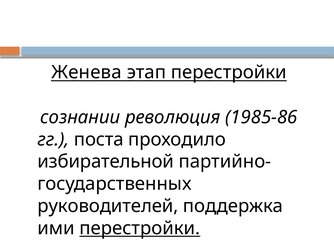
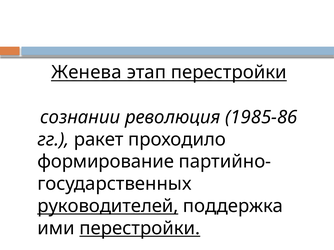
поста: поста -> ракет (99, 140)
избирательной: избирательной -> формирование (106, 162)
руководителей underline: none -> present (108, 206)
